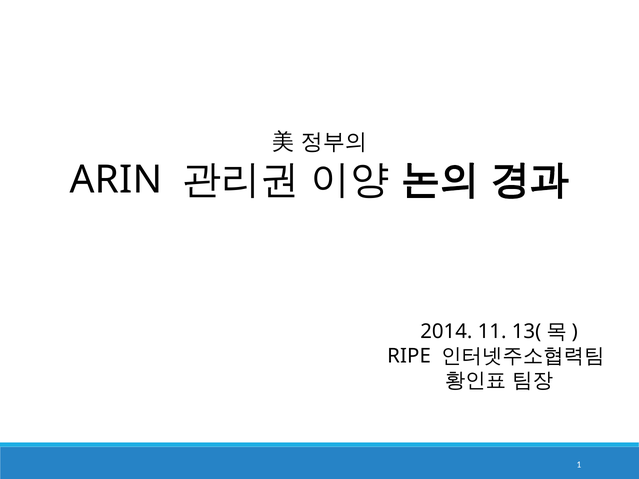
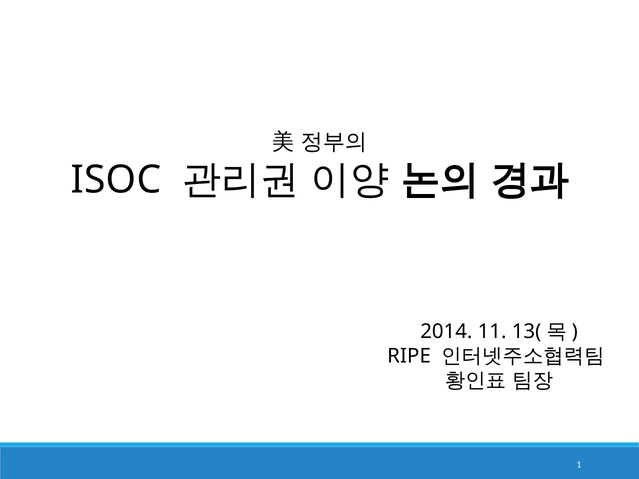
ARIN: ARIN -> ISOC (116, 180)
